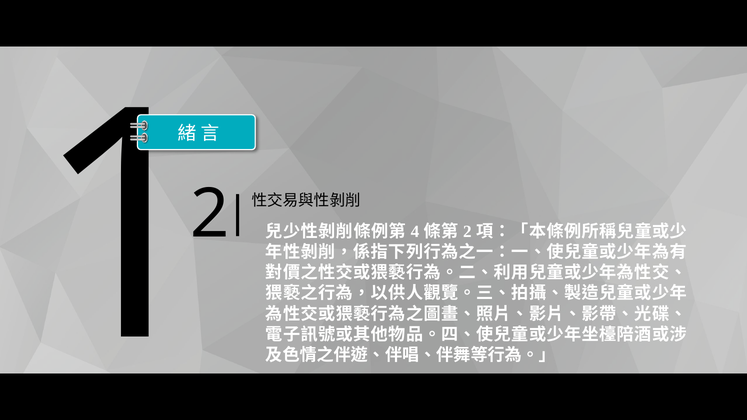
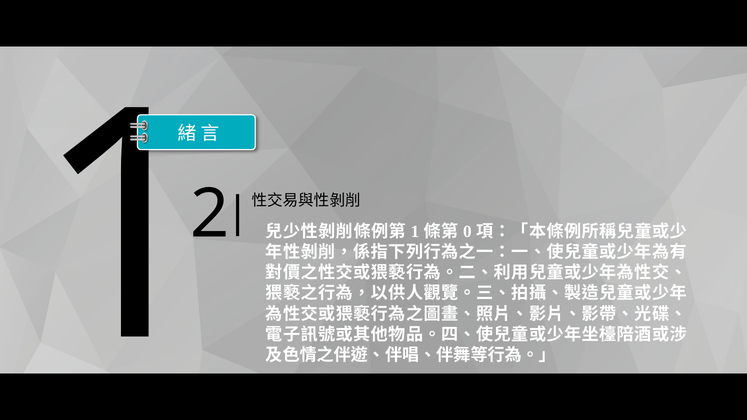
4: 4 -> 1 (415, 232)
2: 2 -> 0 (467, 232)
